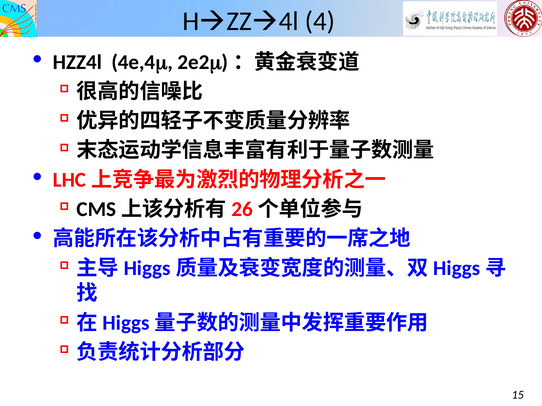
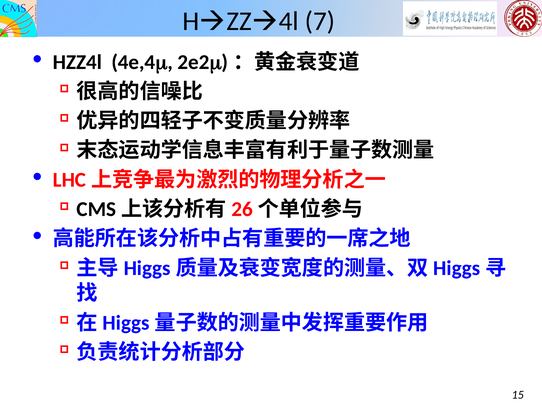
4: 4 -> 7 (320, 21)
